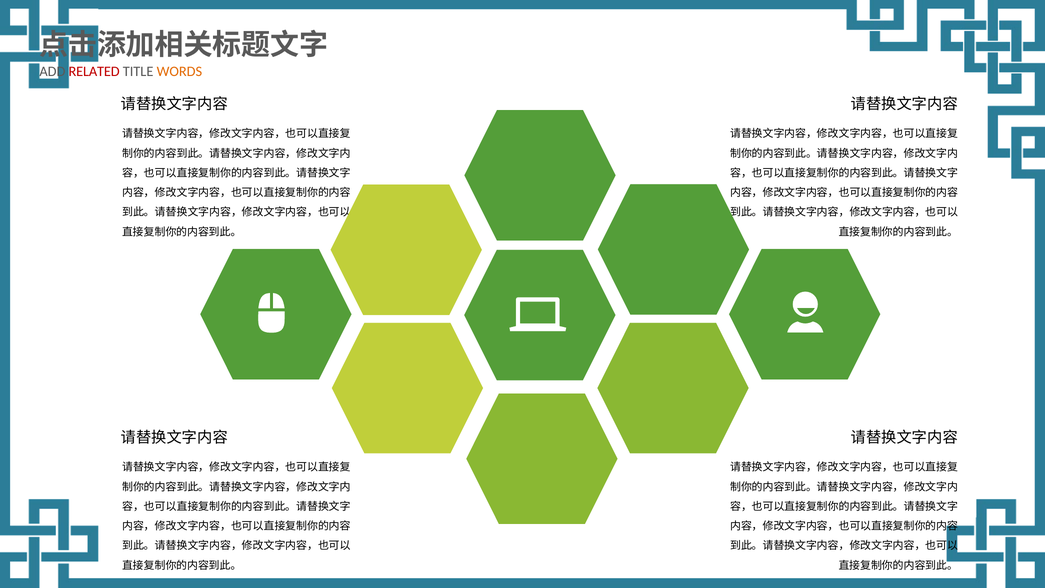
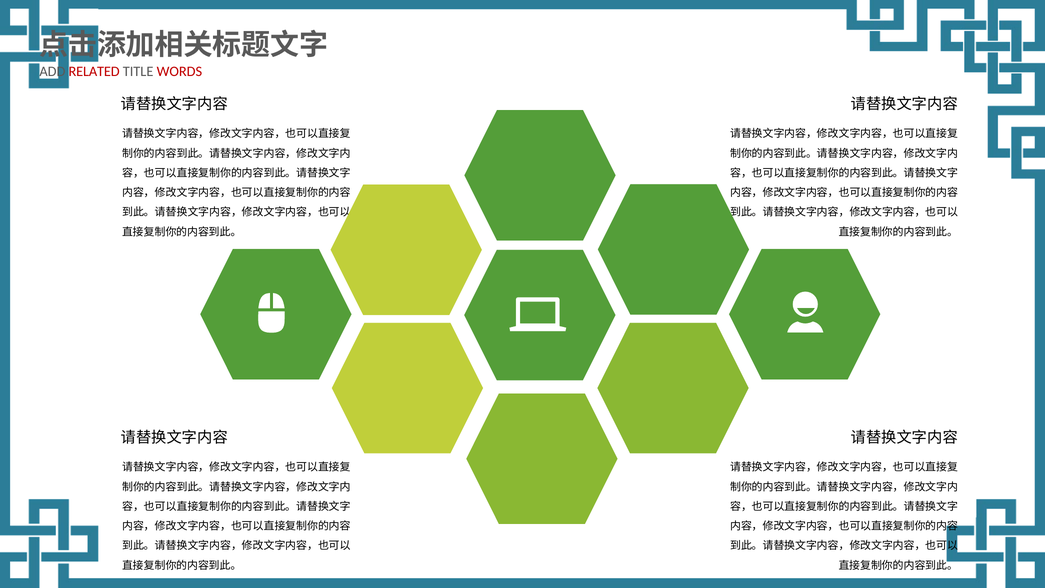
WORDS colour: orange -> red (179, 72)
